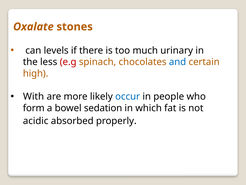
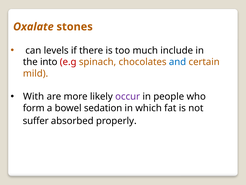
urinary: urinary -> include (177, 50)
less: less -> into (49, 62)
high: high -> mild (36, 73)
occur colour: blue -> purple (128, 96)
acidic: acidic -> suffer (36, 121)
